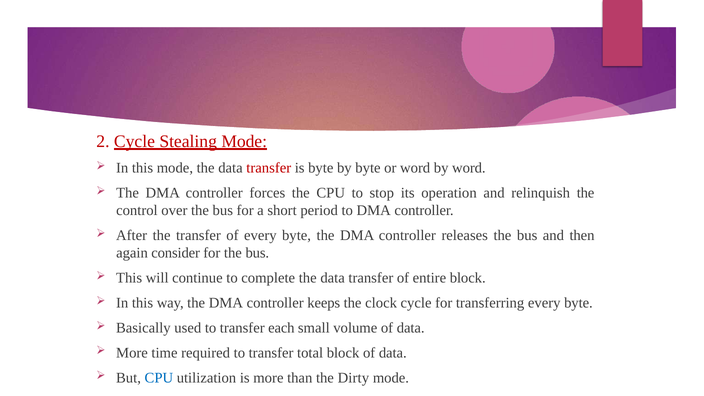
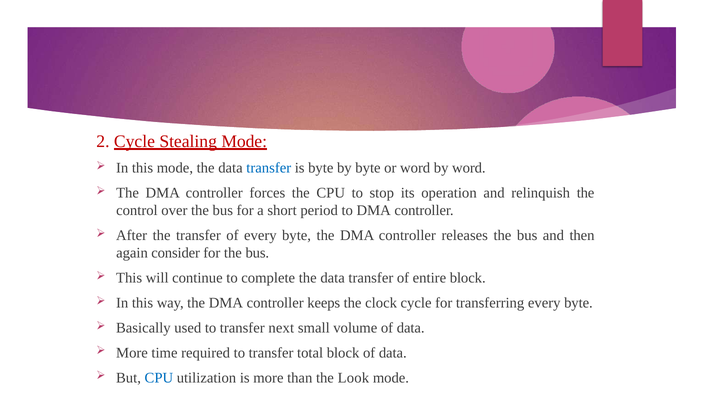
transfer colour: red -> blue (269, 168)
each: each -> next (281, 328)
Dirty: Dirty -> Look (353, 378)
